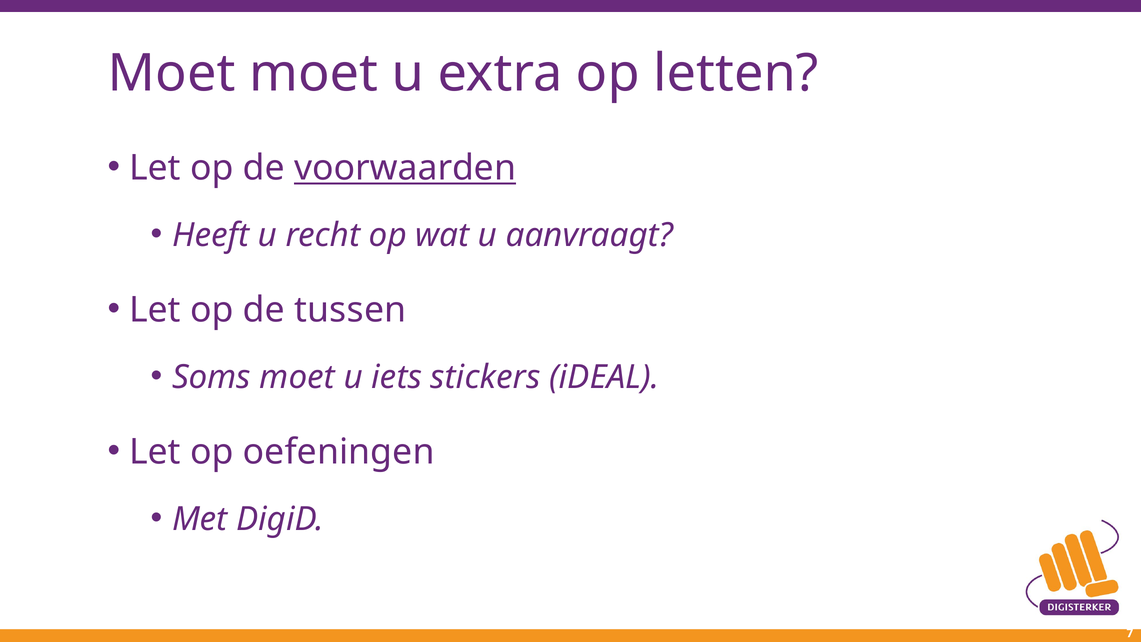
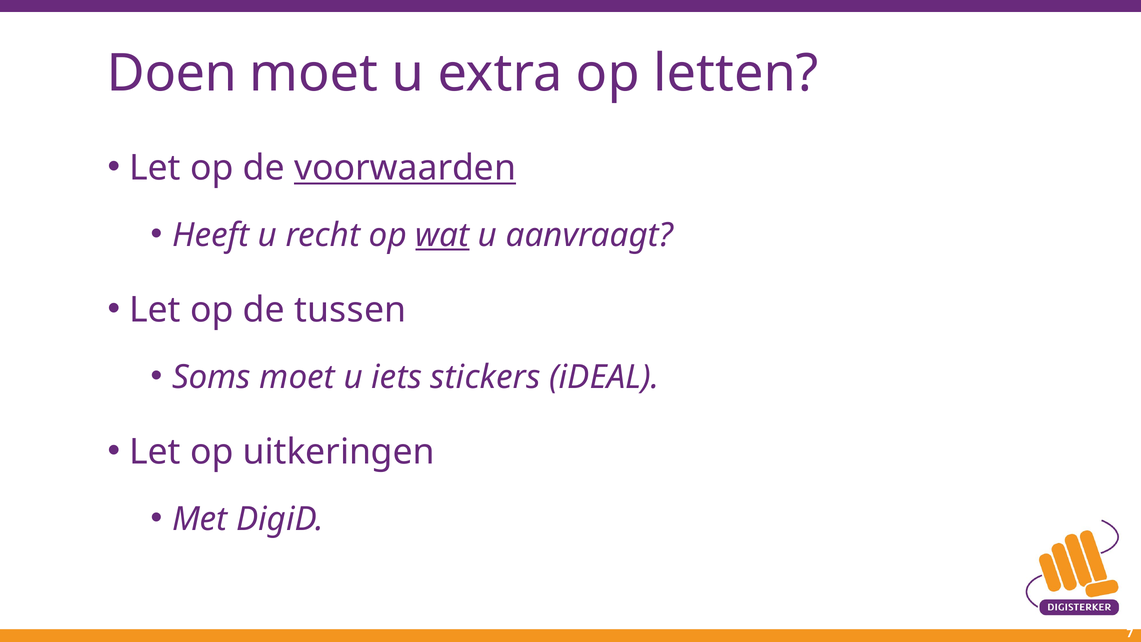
Moet: Moet -> Doen (172, 73)
wat underline: none -> present (442, 235)
oefeningen: oefeningen -> uitkeringen (339, 452)
